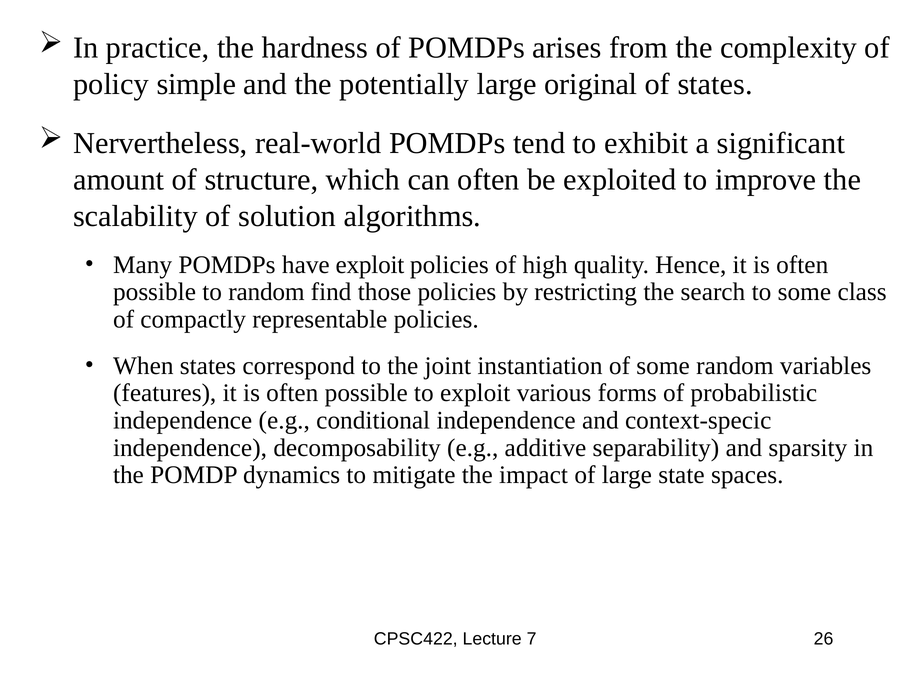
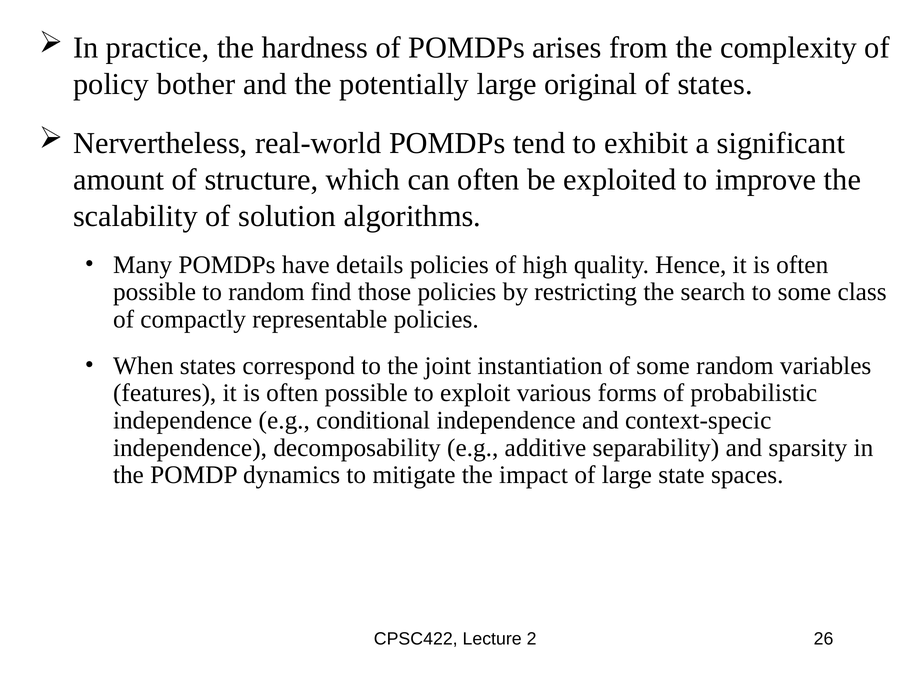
simple: simple -> bother (196, 84)
have exploit: exploit -> details (370, 265)
7: 7 -> 2 (532, 639)
